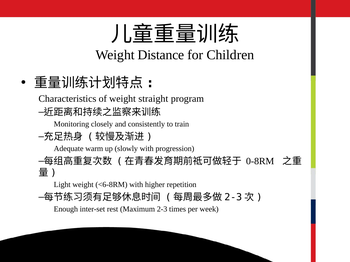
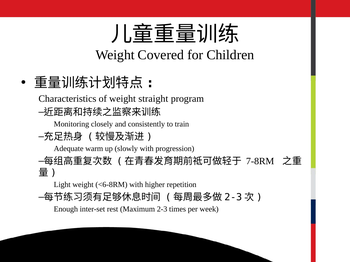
Distance: Distance -> Covered (161, 55)
0-8RM: 0-8RM -> 7-8RM (260, 161)
